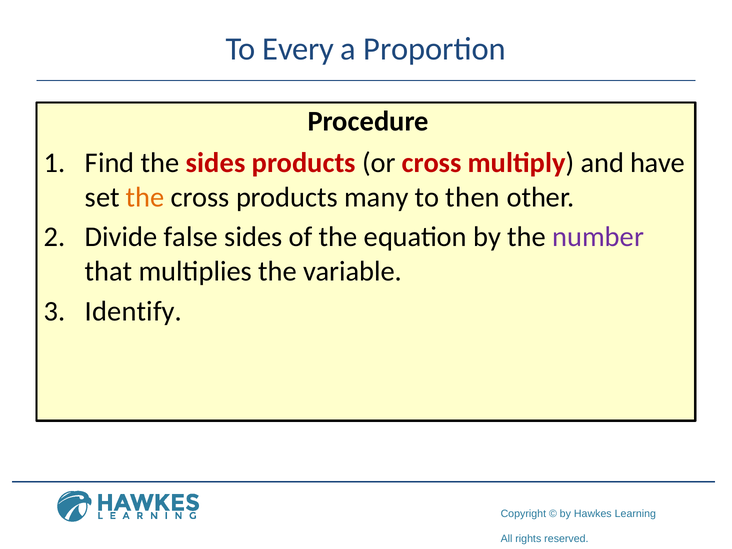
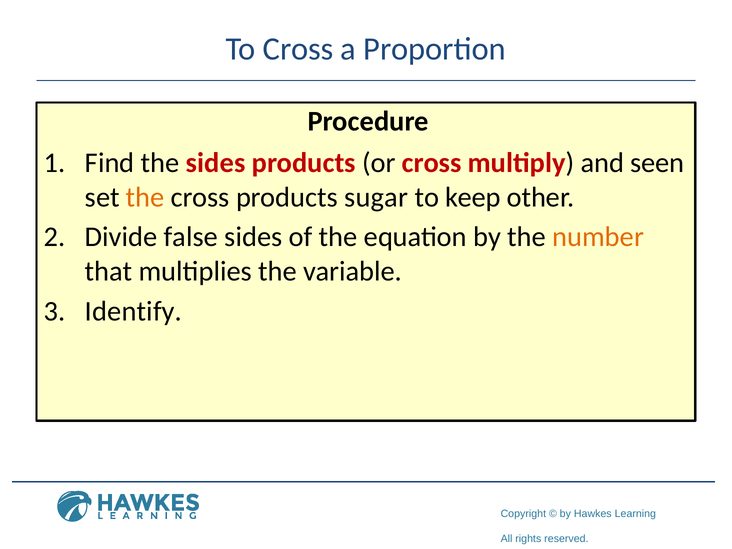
To Every: Every -> Cross (298, 49)
have: have -> seen (657, 163)
many: many -> sugar (376, 197)
then: then -> keep (473, 197)
number colour: purple -> orange (598, 237)
